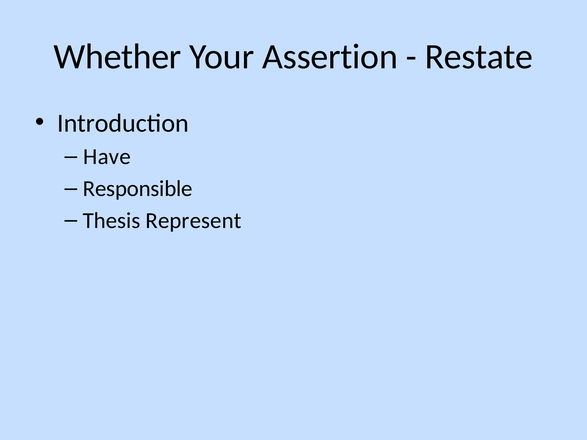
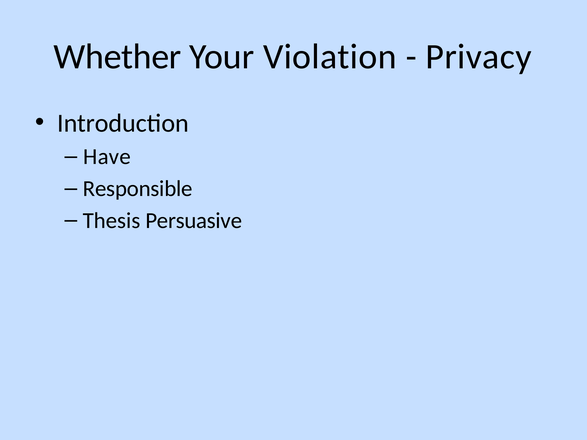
Assertion: Assertion -> Violation (330, 57)
Restate: Restate -> Privacy (479, 57)
Represent: Represent -> Persuasive (194, 221)
